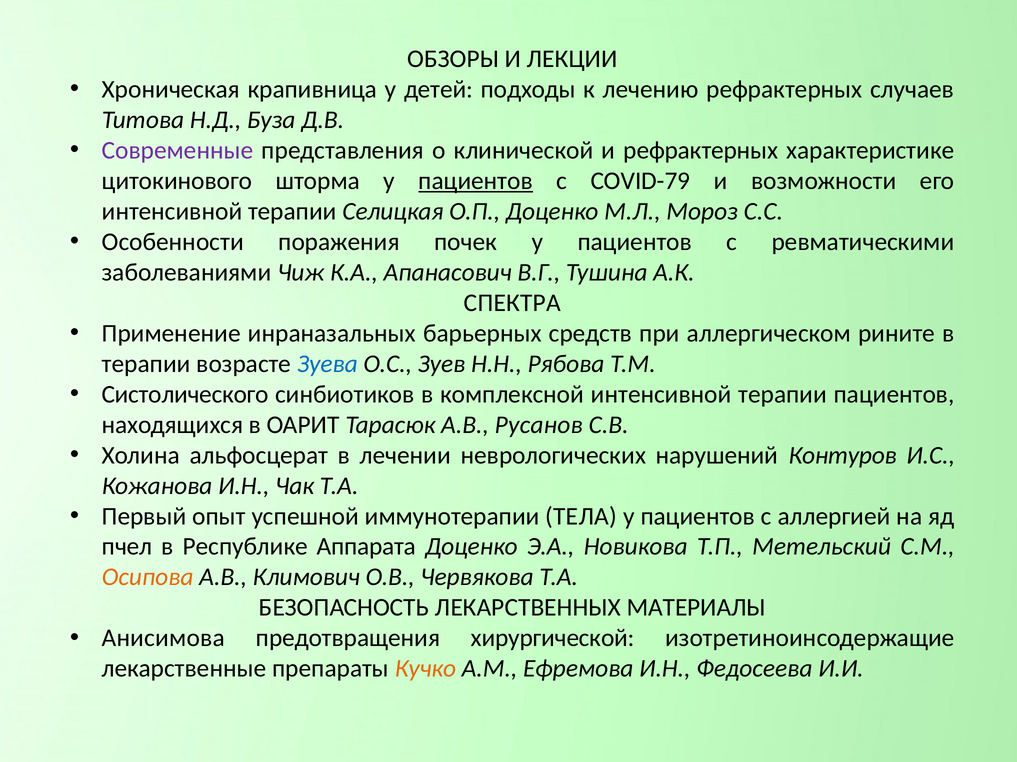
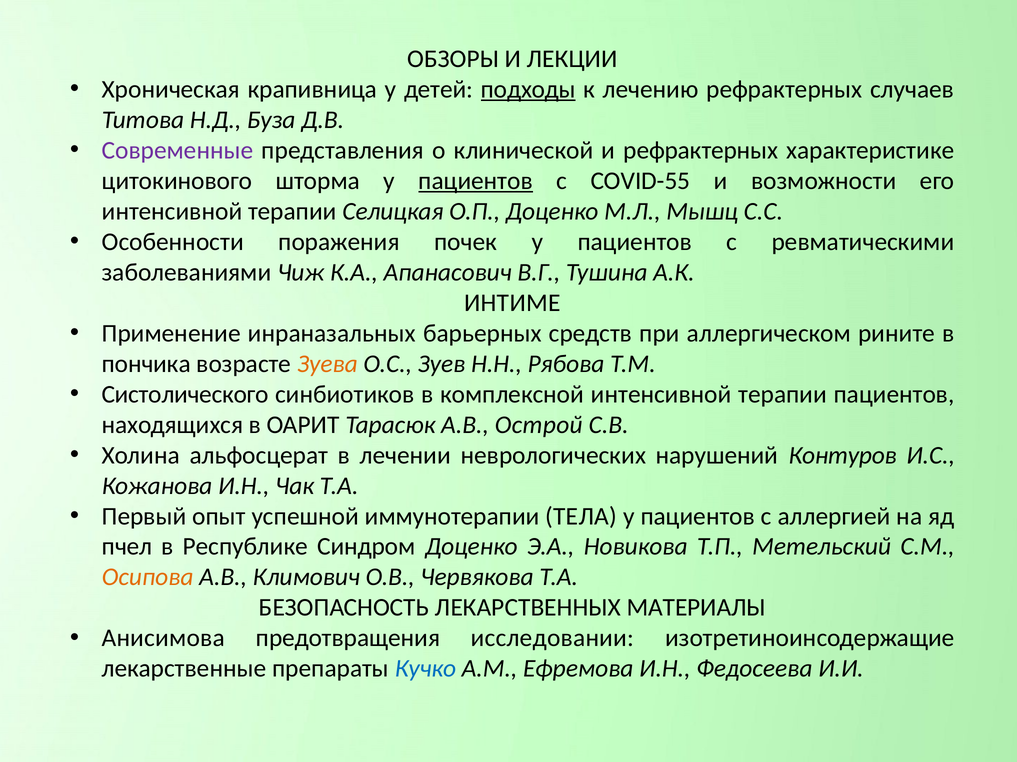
подходы underline: none -> present (528, 90)
COVID-79: COVID-79 -> COVID-55 (640, 181)
Мороз: Мороз -> Мышц (702, 212)
СПЕКТРА: СПЕКТРА -> ИНТИМЕ (512, 303)
терапии: терапии -> пончика (146, 364)
Зуева colour: blue -> orange (327, 364)
Русанов: Русанов -> Острой (539, 425)
Аппарата: Аппарата -> Синдром (366, 547)
хирургической: хирургической -> исследовании (552, 639)
Кучко colour: orange -> blue (425, 669)
